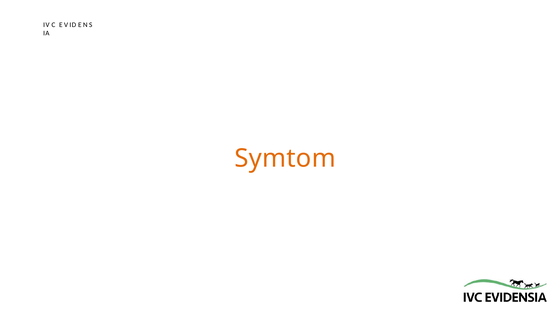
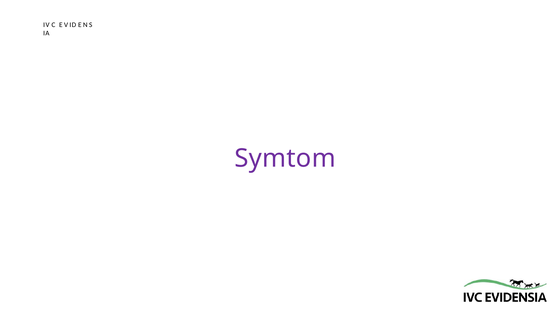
Symtom colour: orange -> purple (285, 158)
